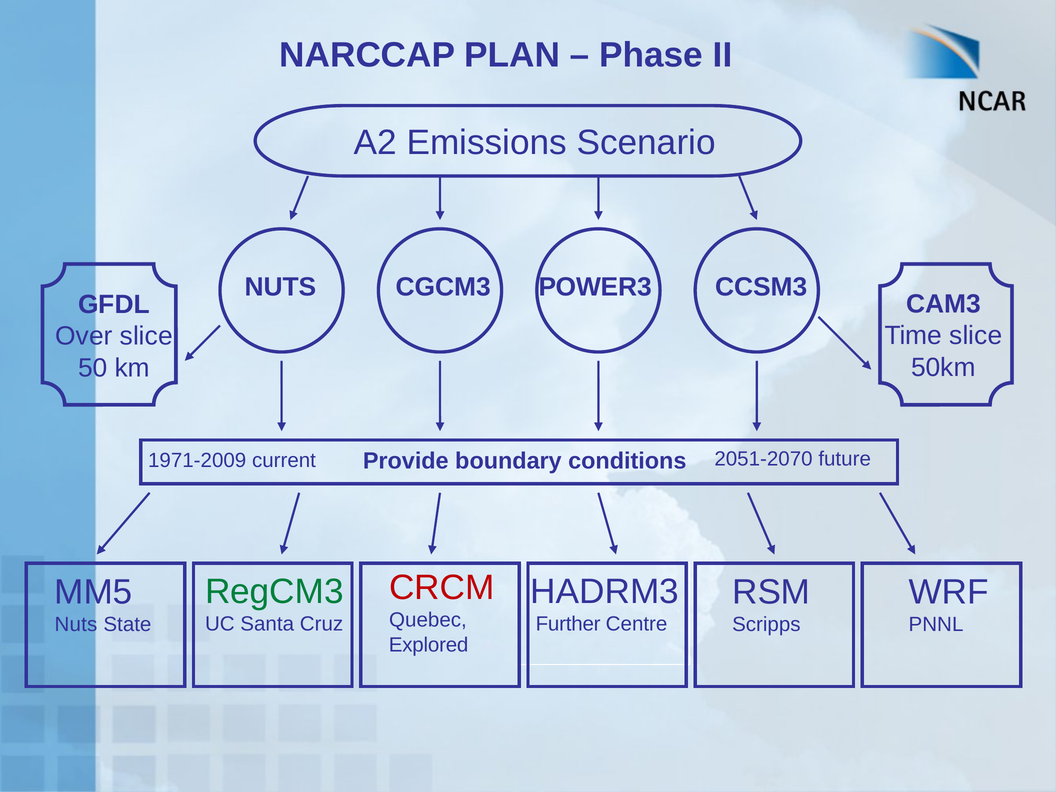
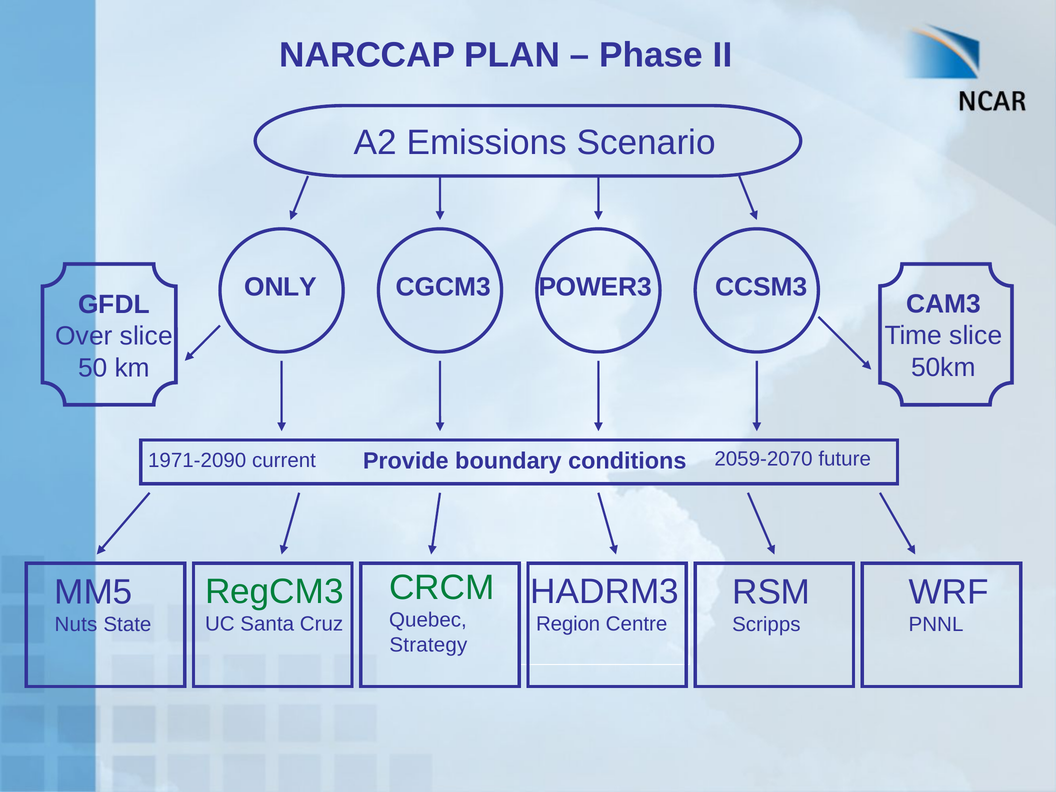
NUTS: NUTS -> ONLY (280, 287)
1971-2009: 1971-2009 -> 1971-2090 (197, 460)
2051-2070: 2051-2070 -> 2059-2070 (763, 459)
CRCM colour: red -> green (442, 588)
Further: Further -> Region (568, 624)
Explored: Explored -> Strategy (428, 645)
